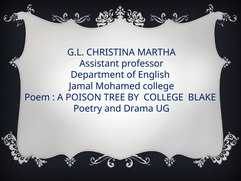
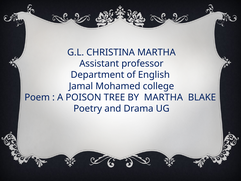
BY COLLEGE: COLLEGE -> MARTHA (163, 97)
